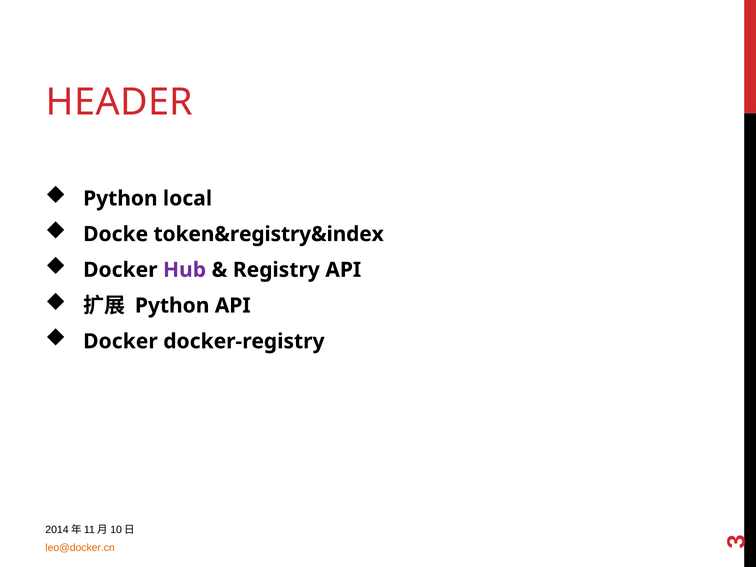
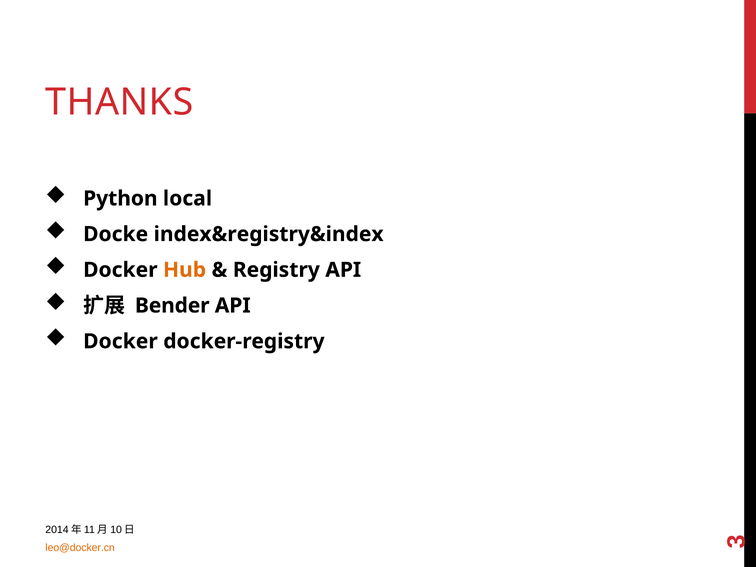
HEADER: HEADER -> THANKS (119, 102)
token&registry&index: token&registry&index -> index&registry&index (269, 234)
Hub colour: purple -> orange (185, 270)
Python: Python -> Bender (172, 306)
